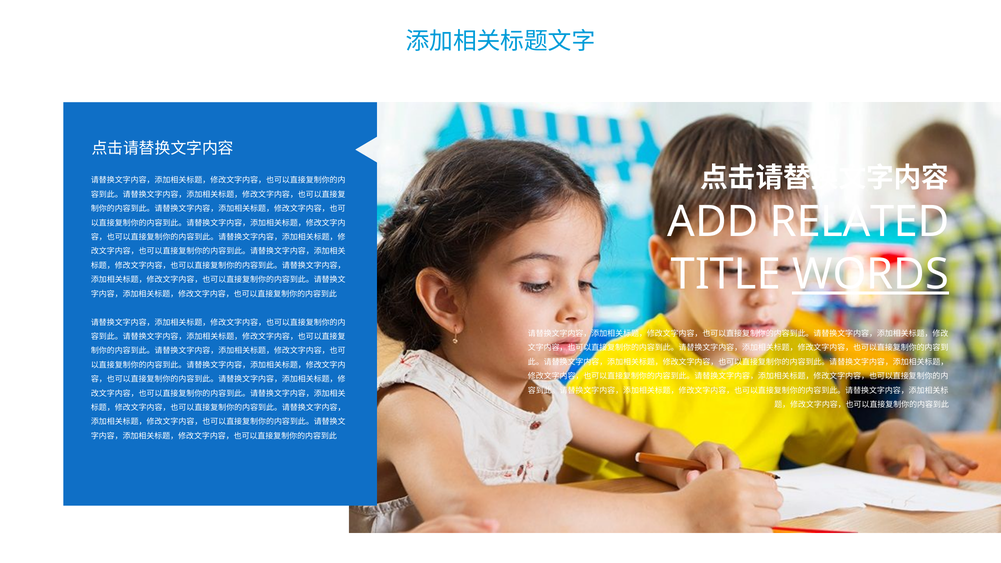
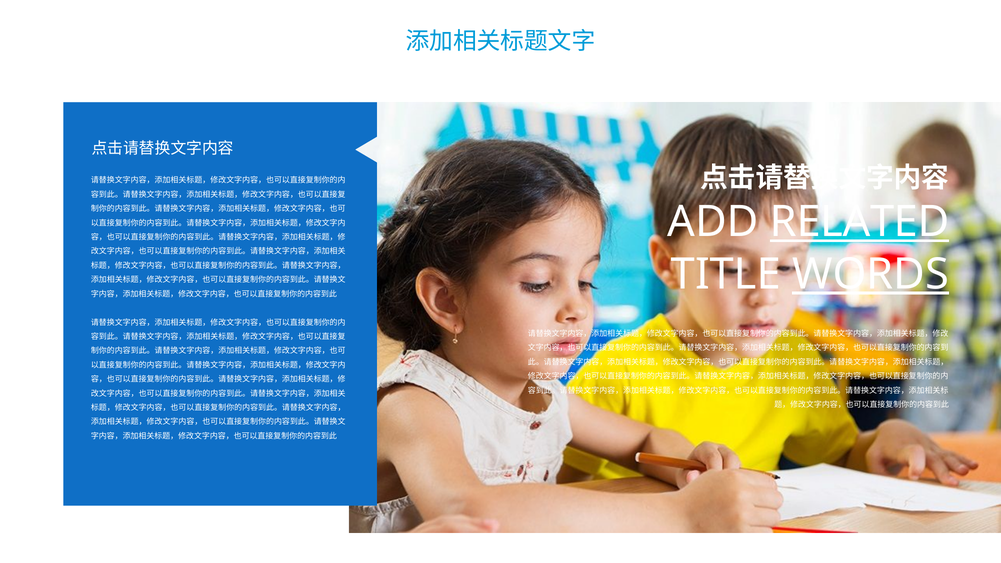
RELATED underline: none -> present (860, 222)
